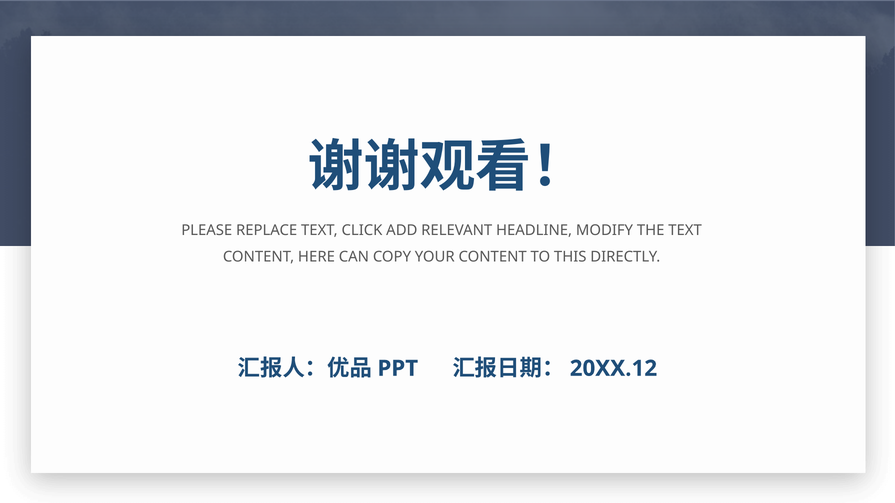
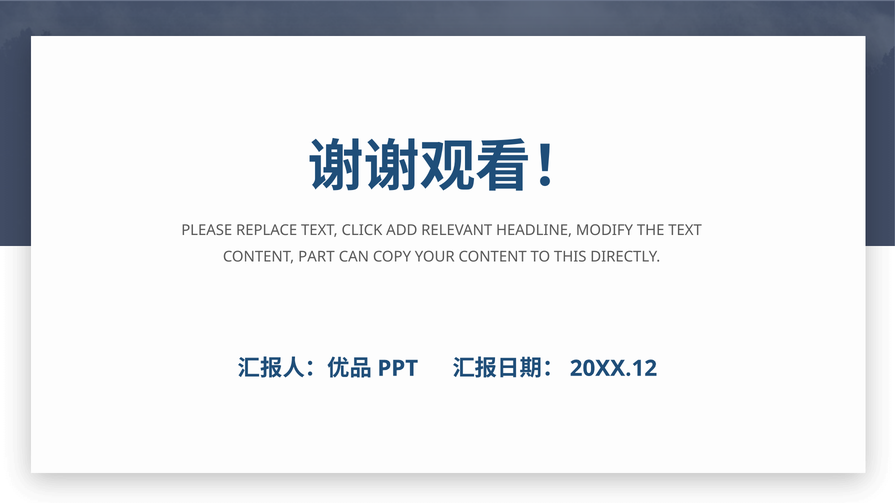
HERE: HERE -> PART (316, 257)
